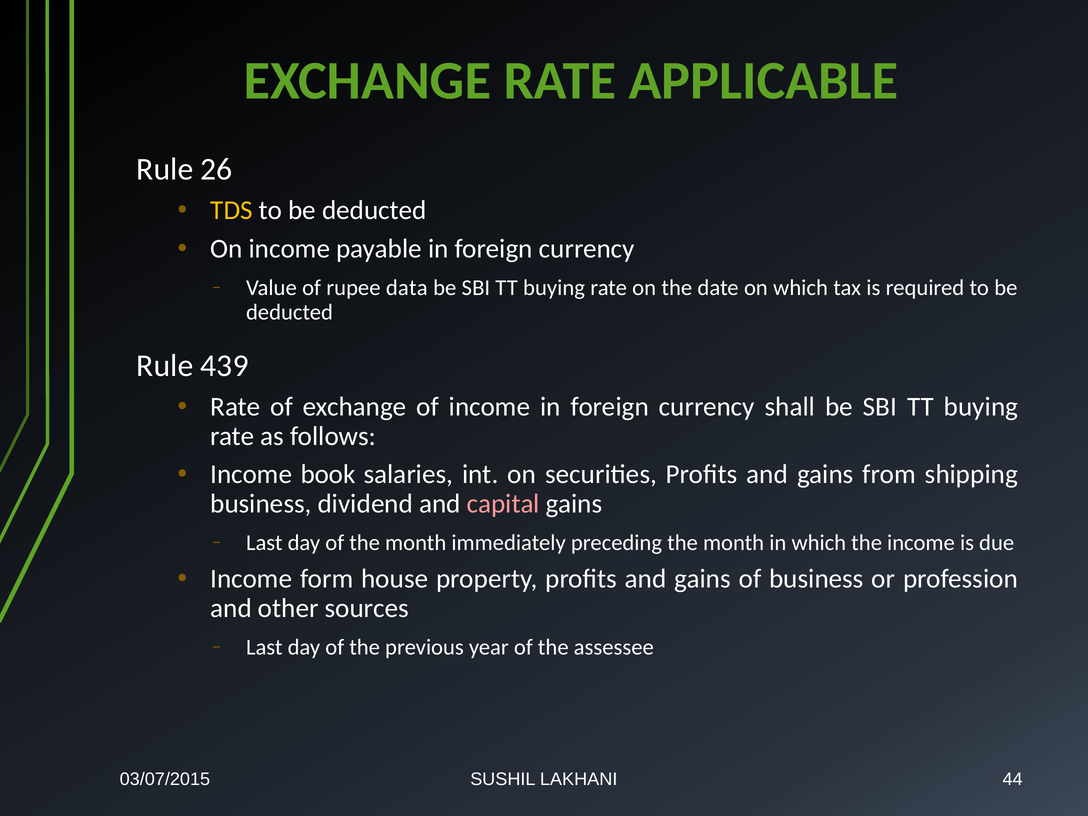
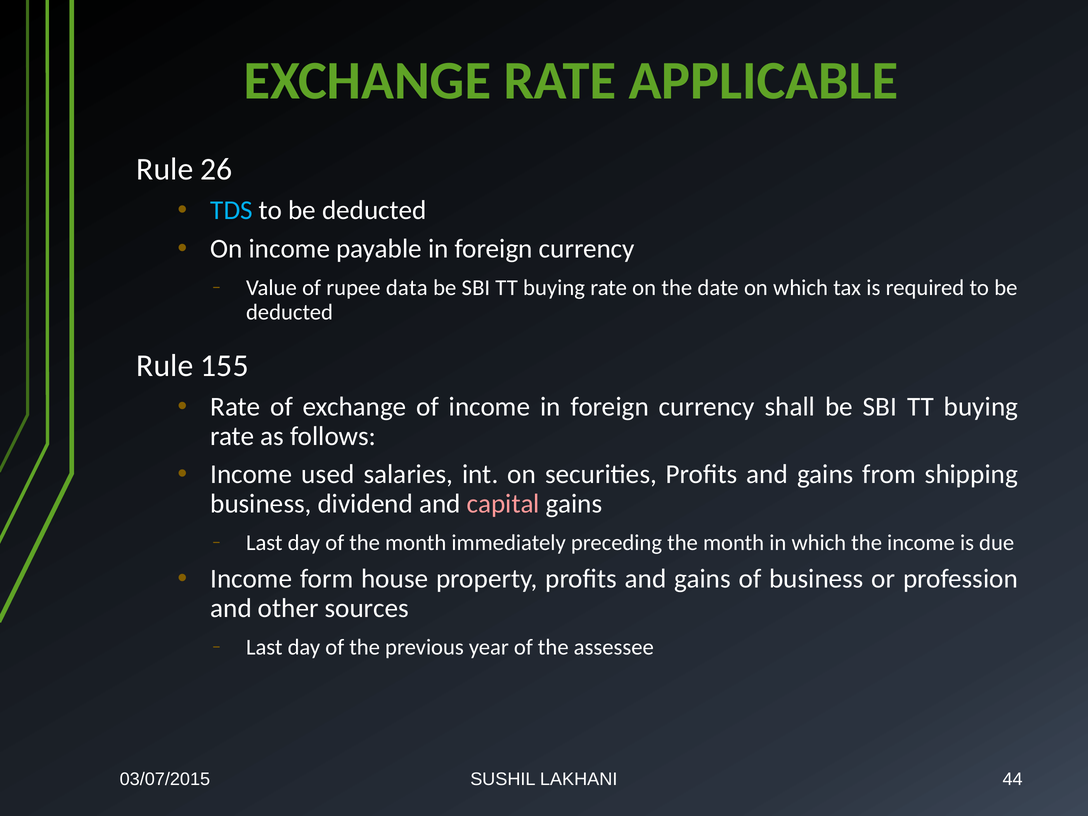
TDS colour: yellow -> light blue (232, 210)
439: 439 -> 155 (225, 366)
book: book -> used (328, 474)
